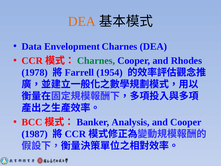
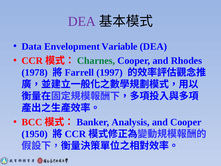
DEA colour: orange -> purple (82, 21)
Envelopment Charnes: Charnes -> Variable (120, 46)
1954: 1954 -> 1997 (110, 72)
1987: 1987 -> 1950 (35, 134)
